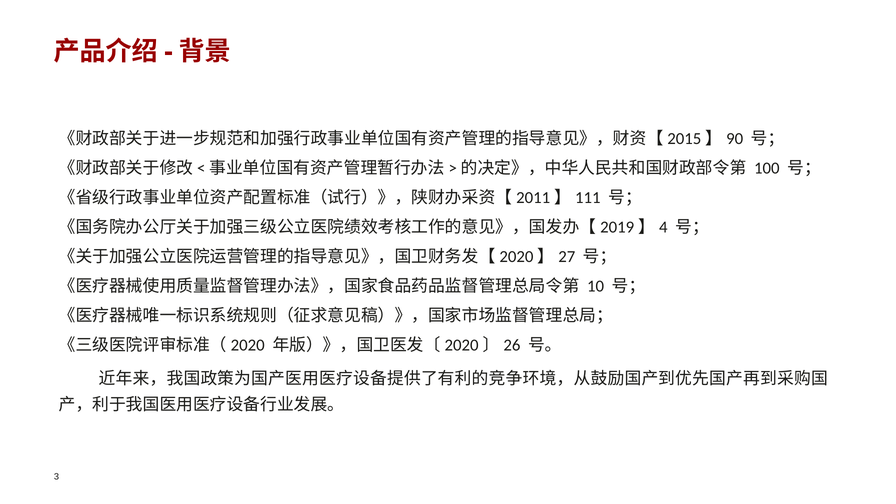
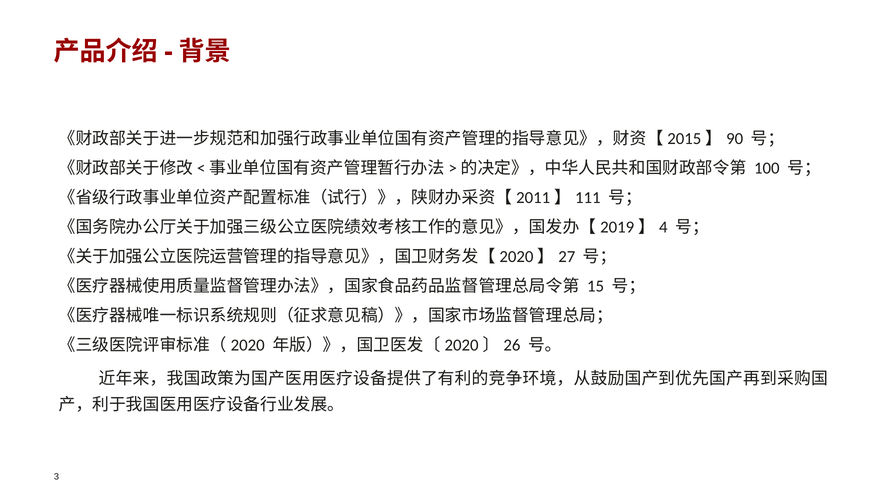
10: 10 -> 15 (596, 286)
